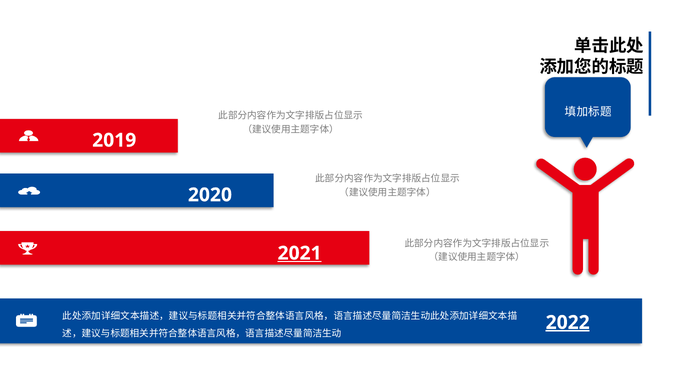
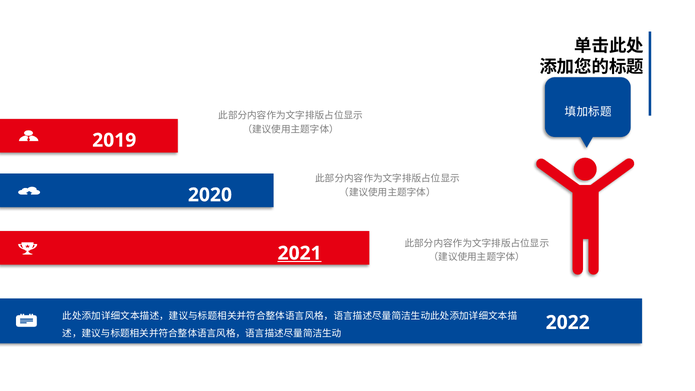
2022 underline: present -> none (568, 322)
